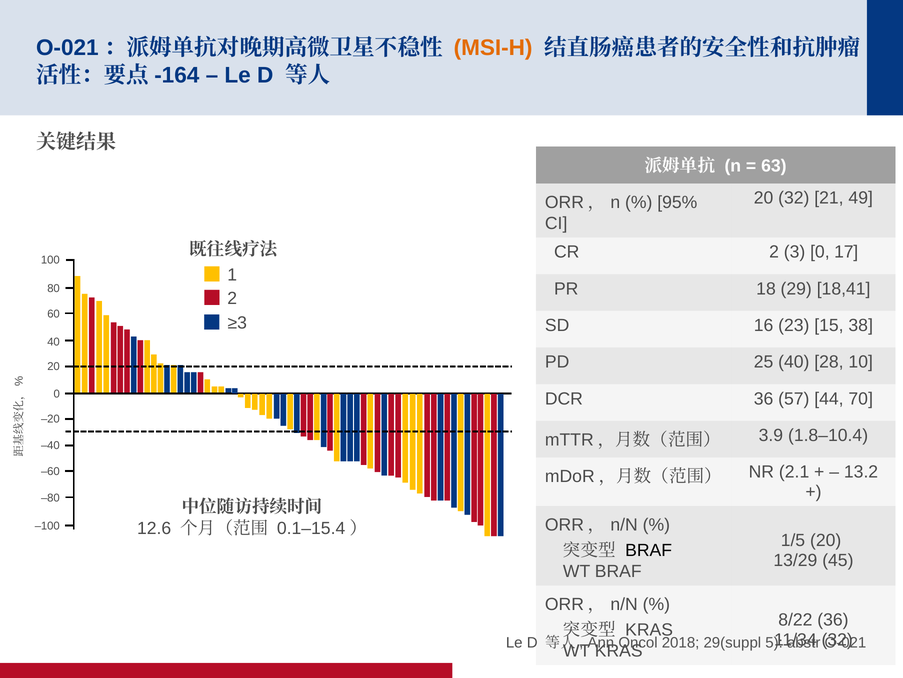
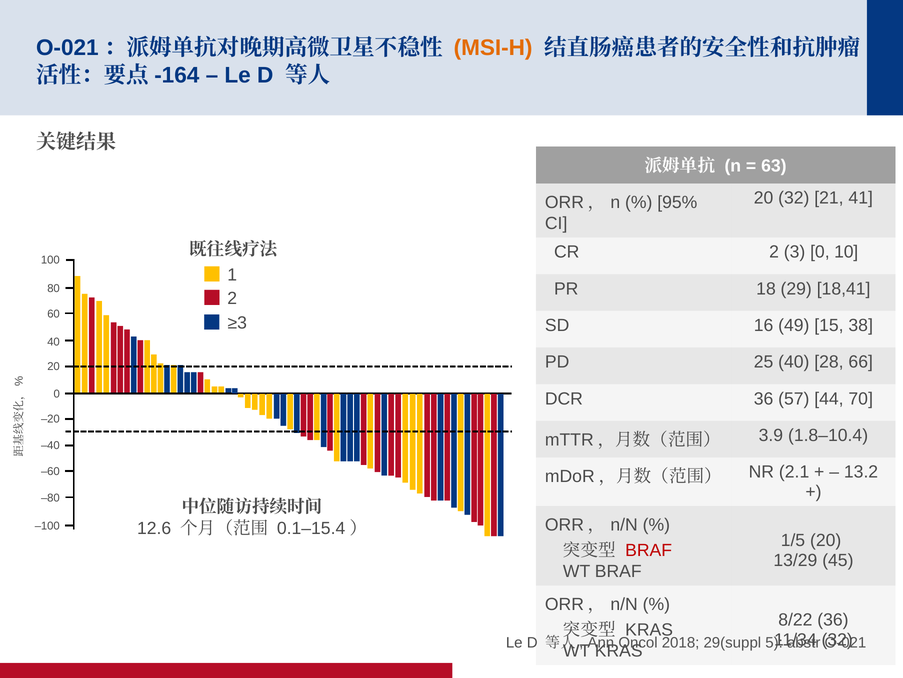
49: 49 -> 41 (861, 198)
17: 17 -> 10 (846, 252)
23: 23 -> 49 (794, 325)
10: 10 -> 66 (861, 362)
BRAF colour: black -> red (649, 550)
